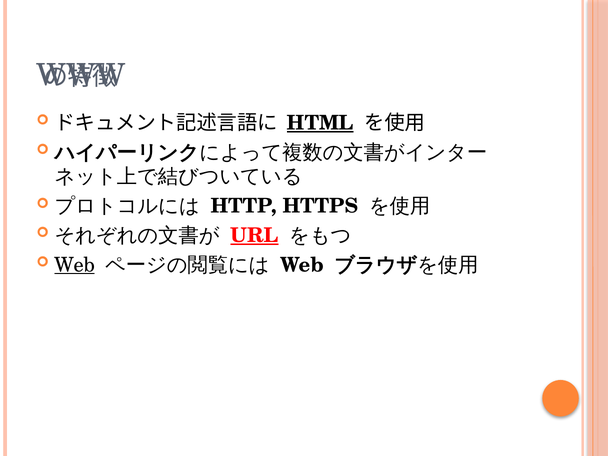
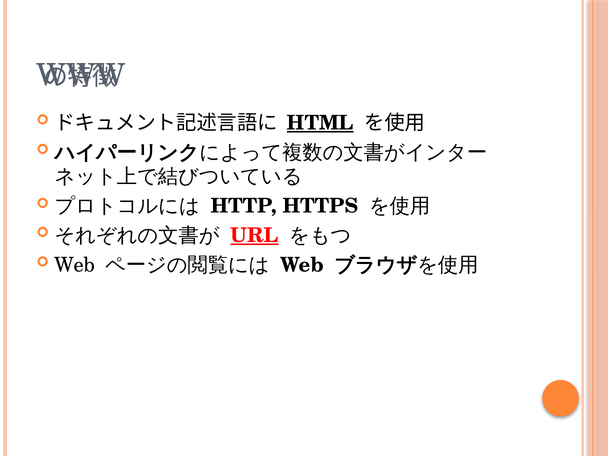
Web underline: present -> none (75, 265)
